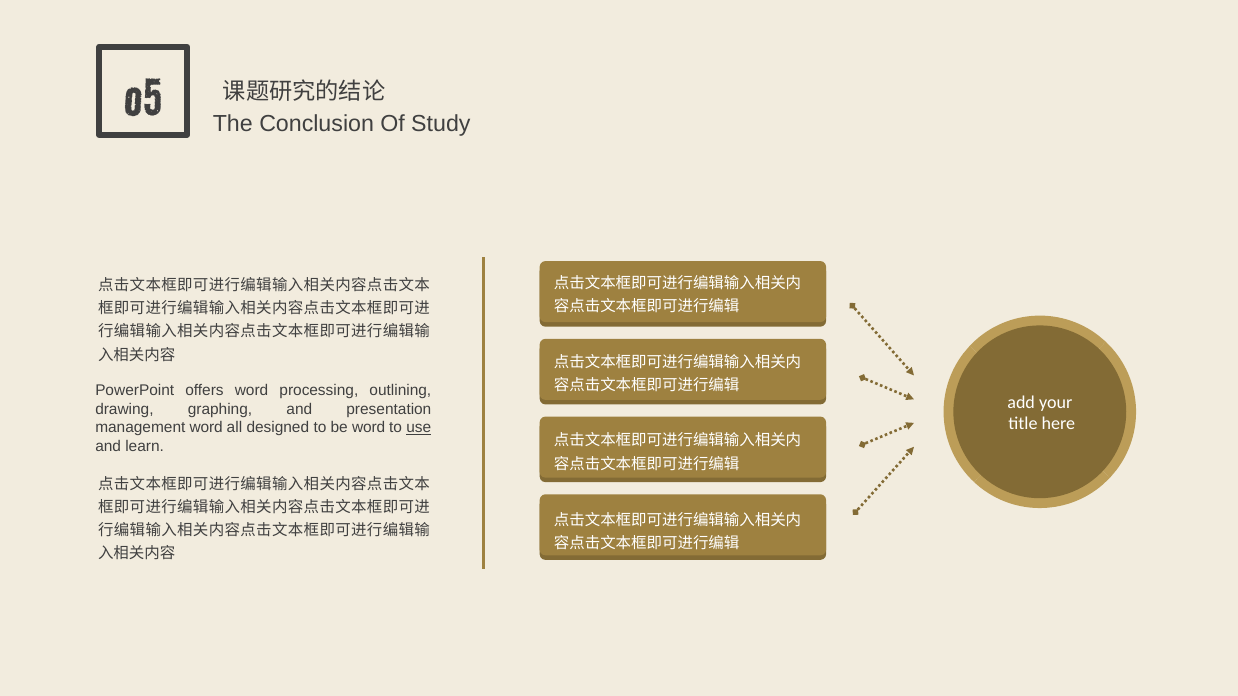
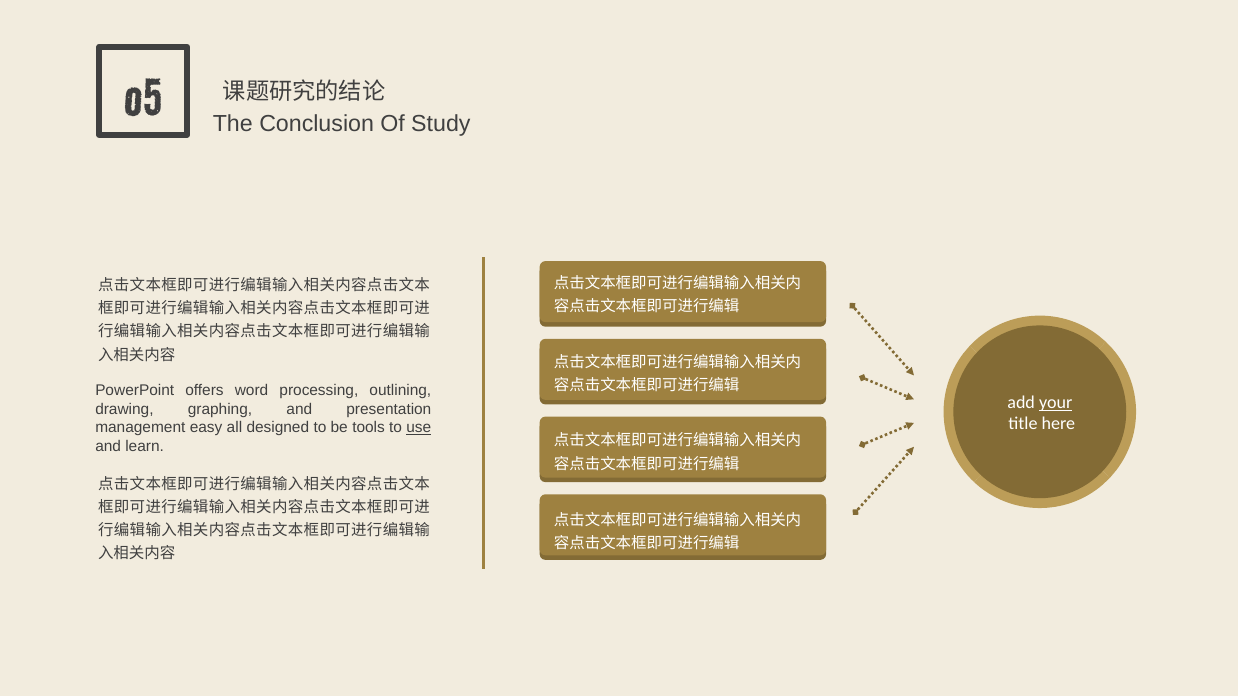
your underline: none -> present (1056, 403)
management word: word -> easy (206, 428)
be word: word -> tools (369, 428)
